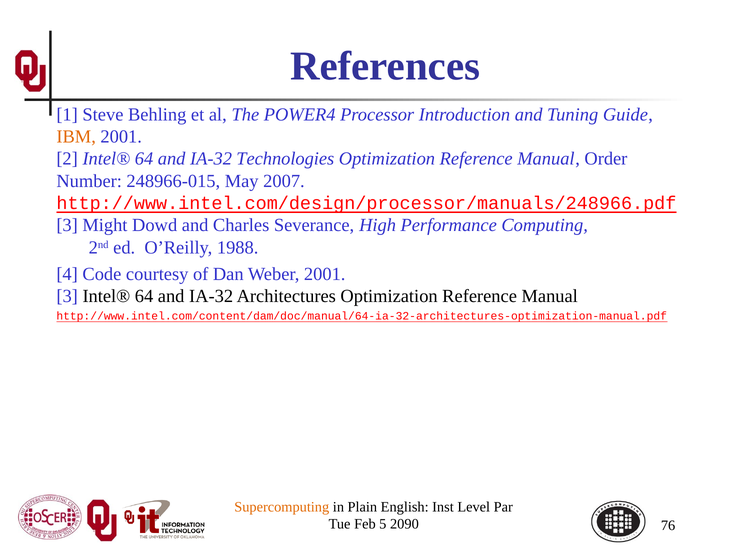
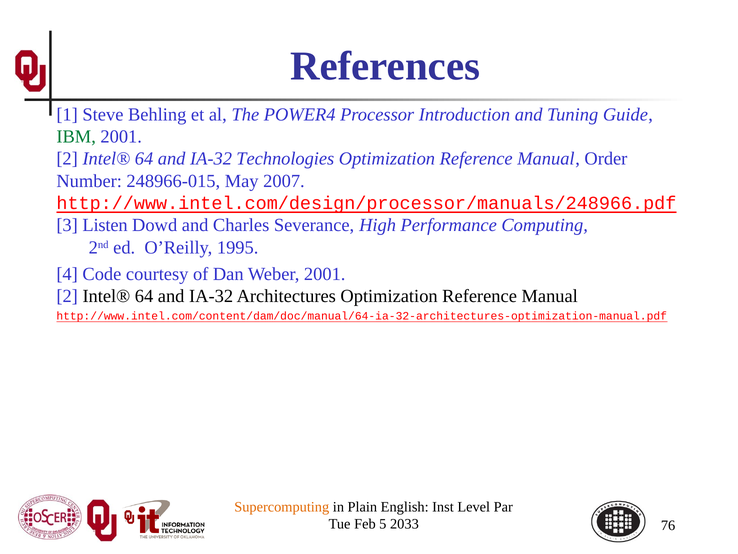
IBM colour: orange -> green (76, 137)
Might: Might -> Listen (105, 225)
1988: 1988 -> 1995 (238, 247)
3: 3 -> 2 (67, 296)
2090: 2090 -> 2033 (404, 524)
